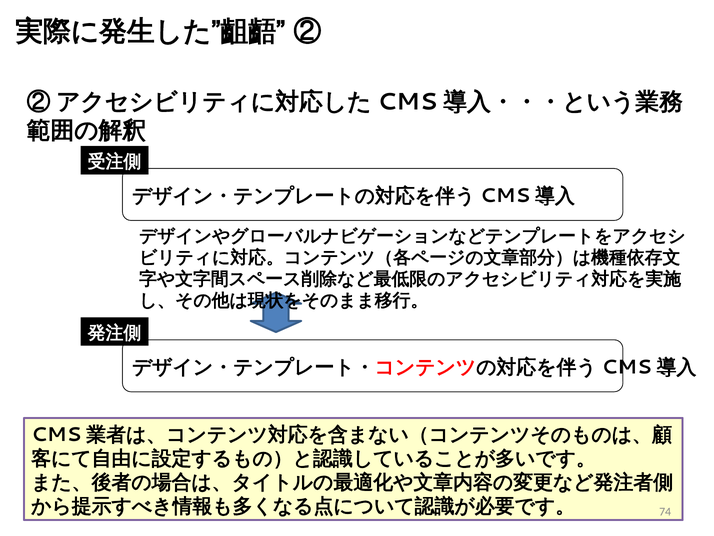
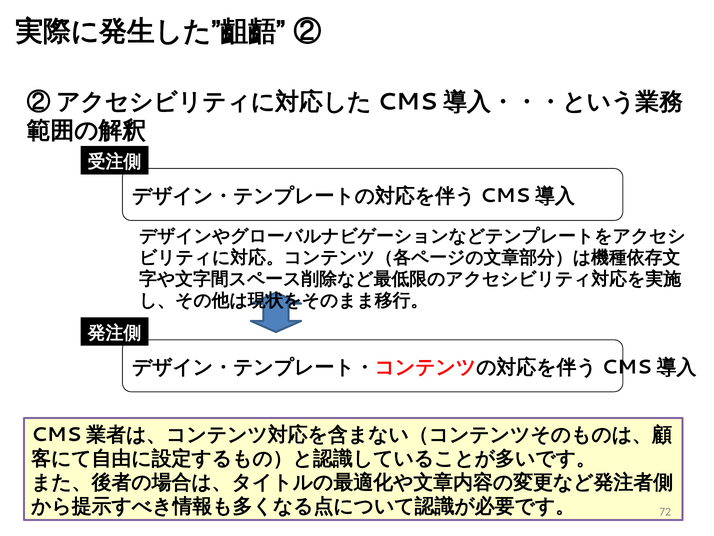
74: 74 -> 72 (665, 511)
